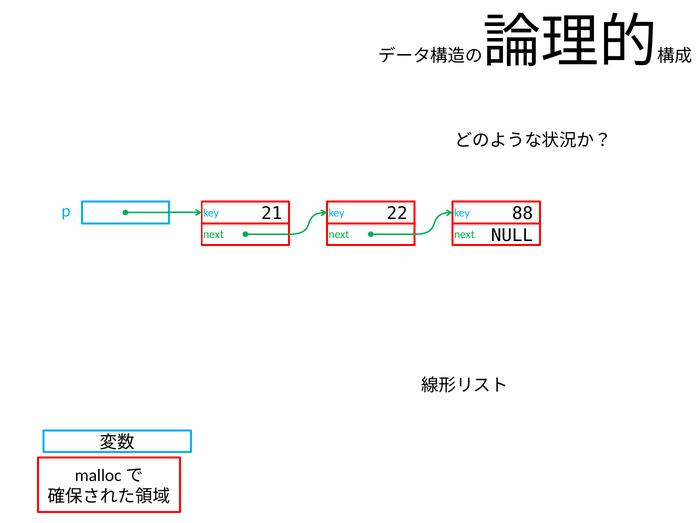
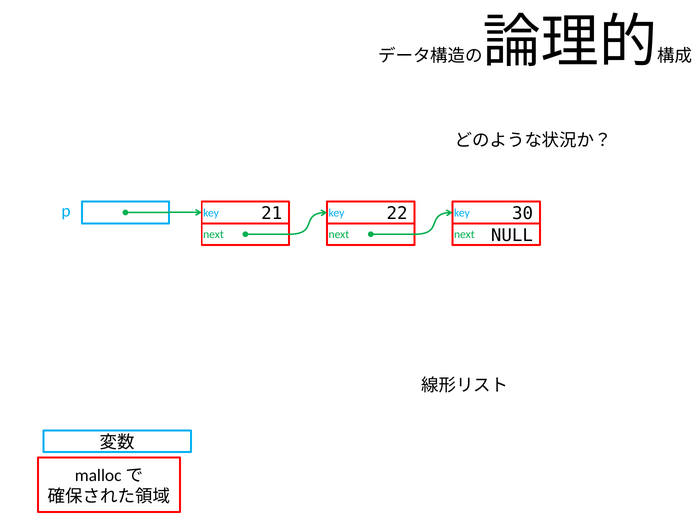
88: 88 -> 30 (523, 214)
